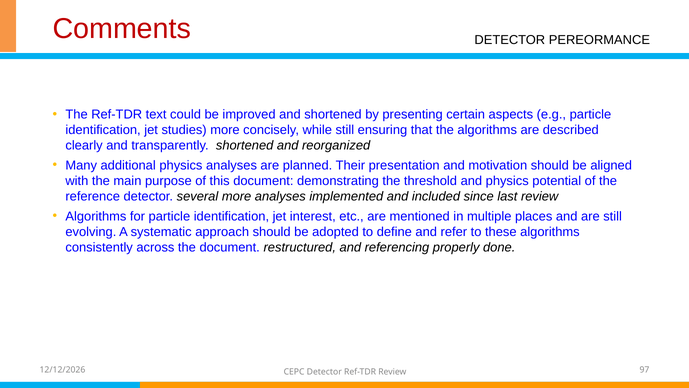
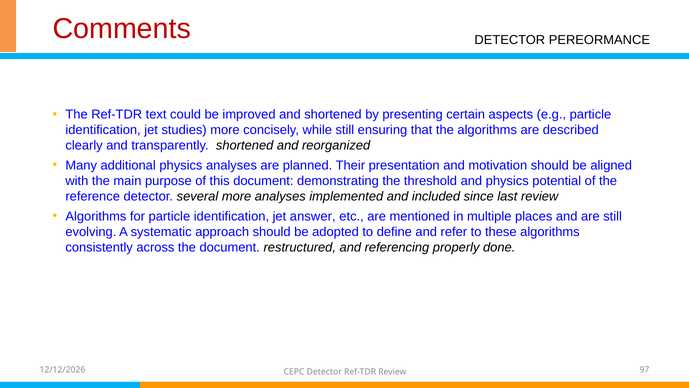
interest: interest -> answer (313, 216)
